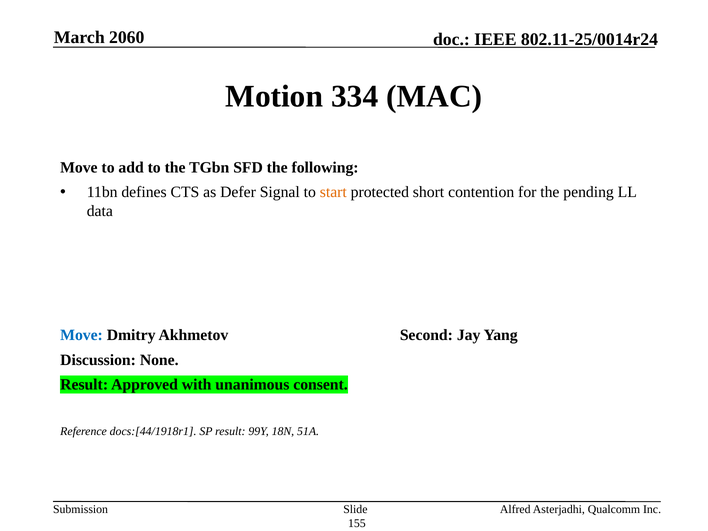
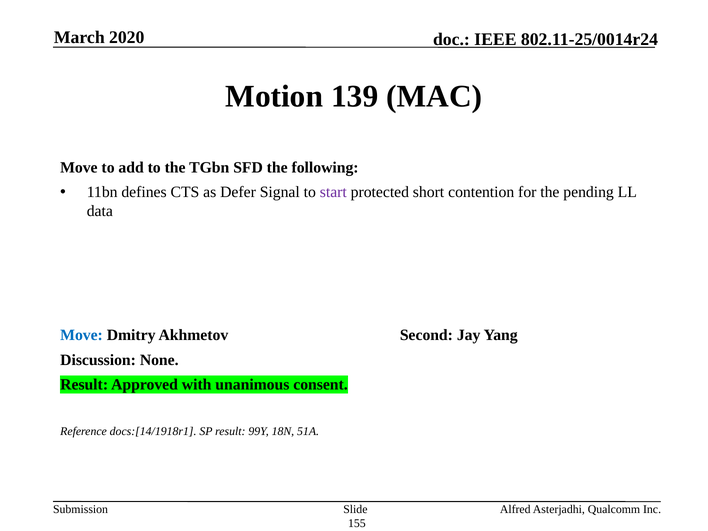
2060: 2060 -> 2020 (127, 38)
334: 334 -> 139 (355, 97)
start colour: orange -> purple (333, 192)
docs:[44/1918r1: docs:[44/1918r1 -> docs:[14/1918r1 (153, 432)
